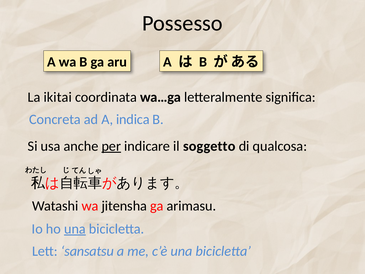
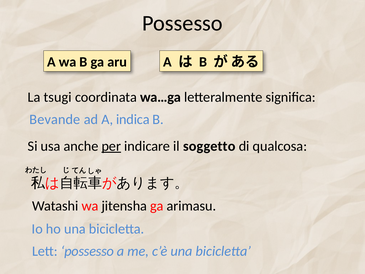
ikitai: ikitai -> tsugi (58, 97)
Concreta: Concreta -> Bevande (55, 119)
una underline: present -> none (75, 229)
Lett sansatsu: sansatsu -> possesso (87, 251)
